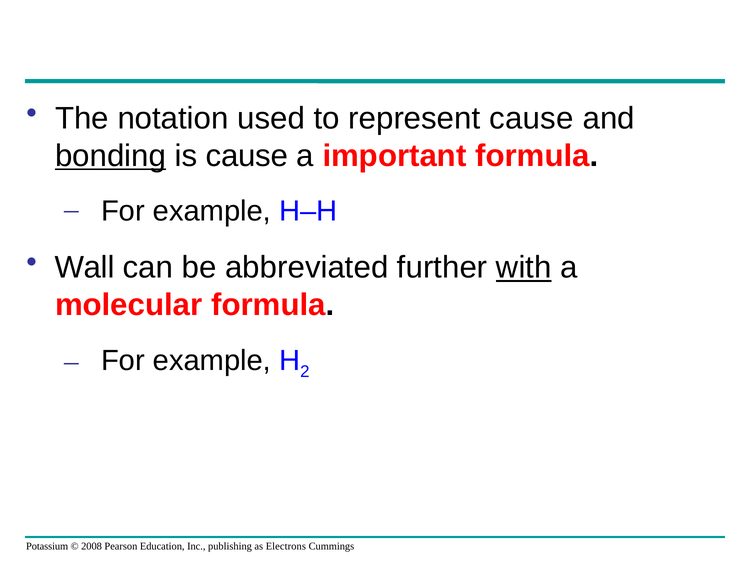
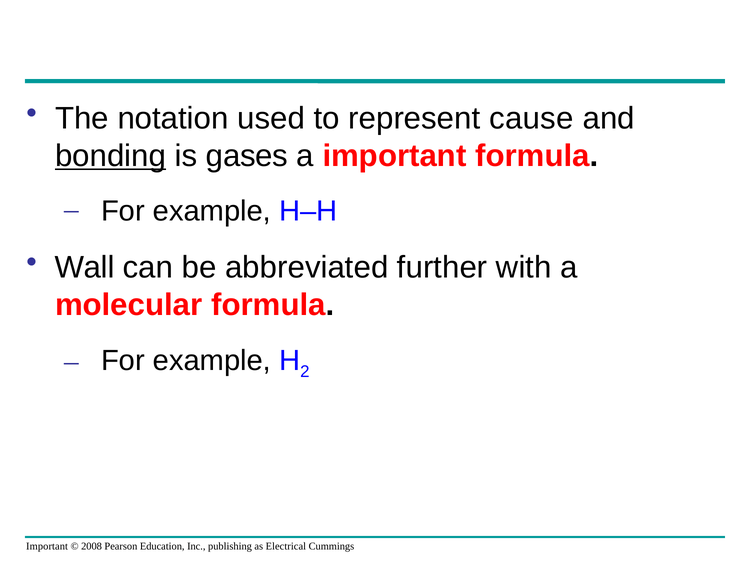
is cause: cause -> gases (247, 156)
with underline: present -> none (524, 268)
Potassium: Potassium -> Important (47, 547)
Electrons: Electrons -> Electrical (286, 547)
